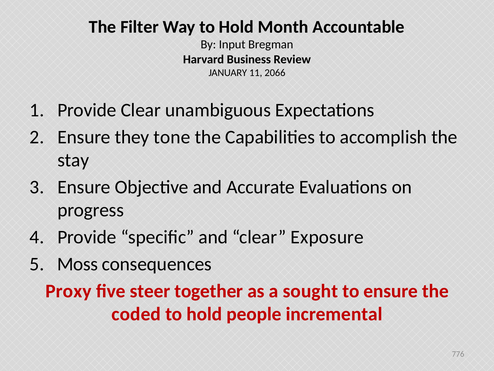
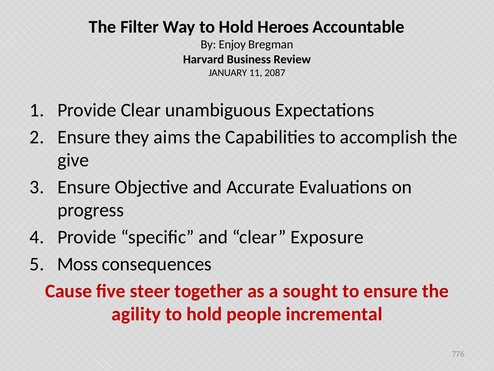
Month: Month -> Heroes (283, 27)
Input: Input -> Enjoy (232, 44)
2066: 2066 -> 2087 (275, 73)
tone: tone -> aims (172, 137)
stay: stay -> give (73, 160)
Proxy: Proxy -> Cause (69, 291)
coded: coded -> agility (136, 314)
